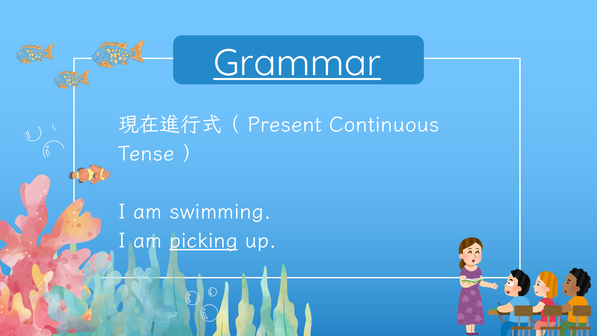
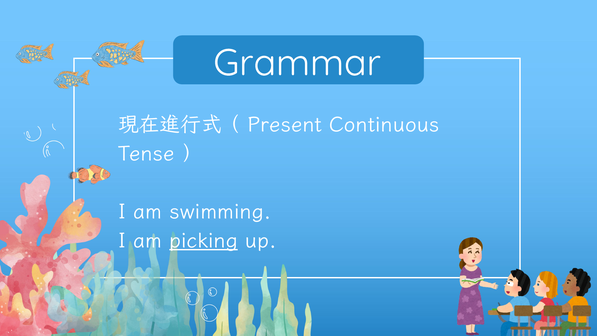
Grammar underline: present -> none (297, 63)
